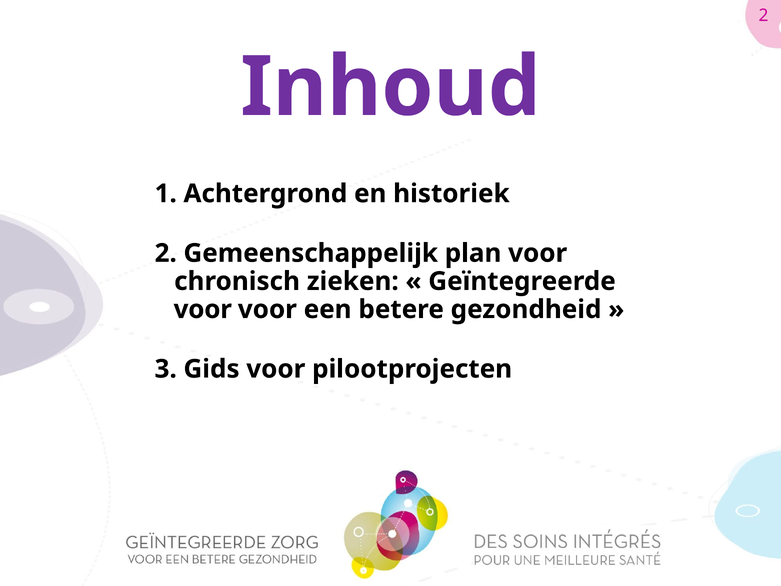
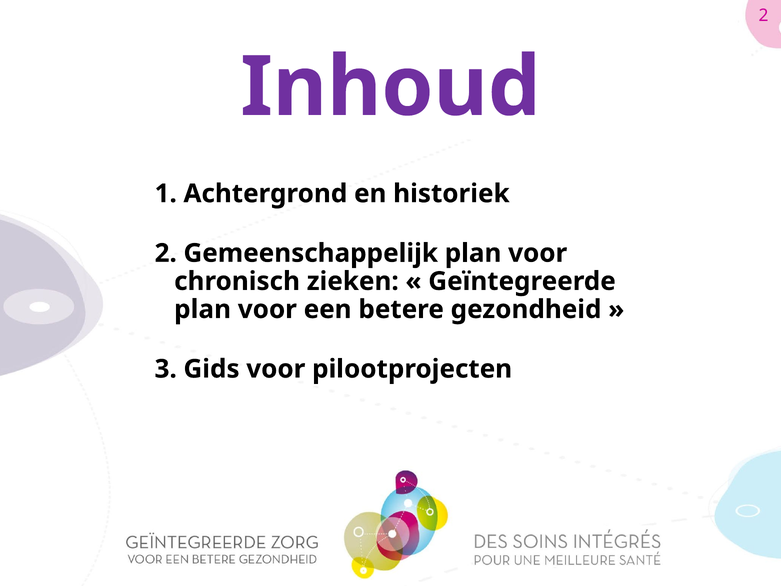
voor: voor -> plan (203, 309)
